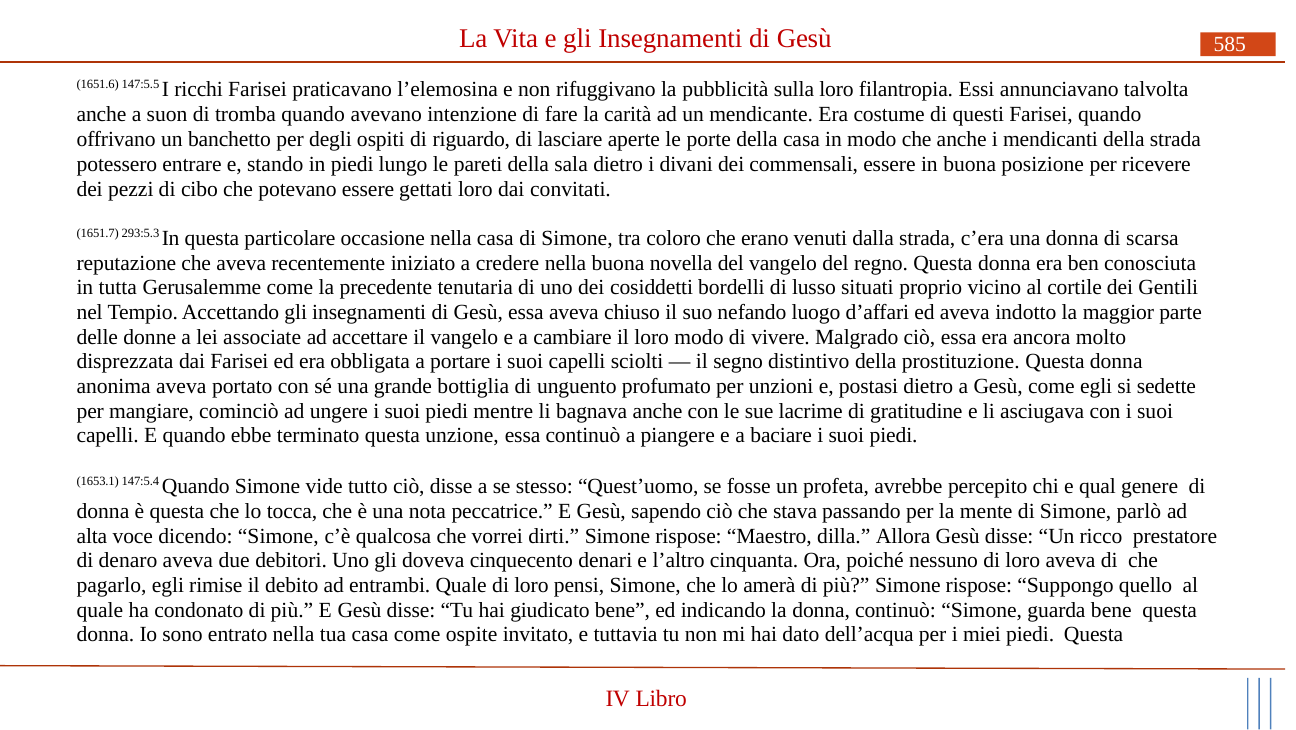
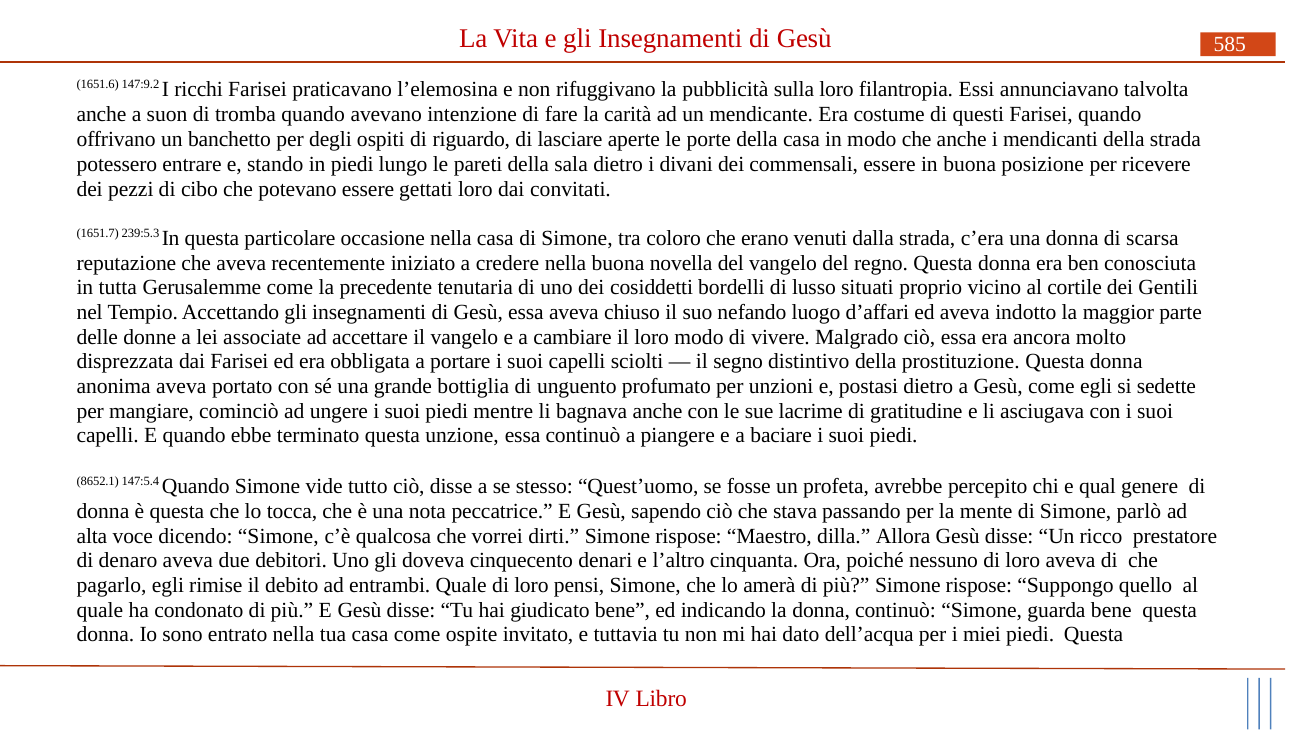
147:5.5: 147:5.5 -> 147:9.2 (140, 84)
293:5.3: 293:5.3 -> 239:5.3 (140, 233)
1653.1: 1653.1 -> 8652.1 (98, 481)
